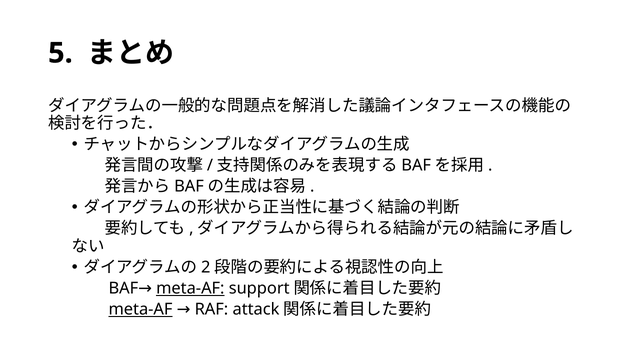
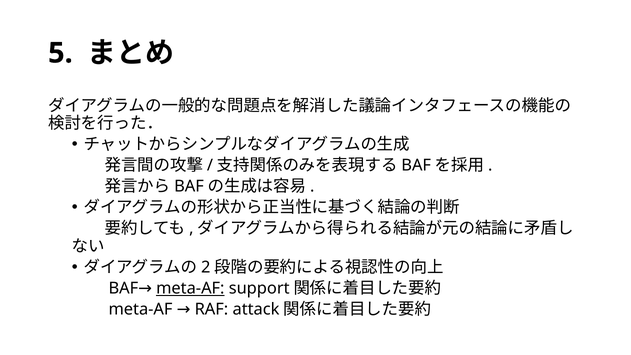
meta-AF underline: present -> none (141, 309)
